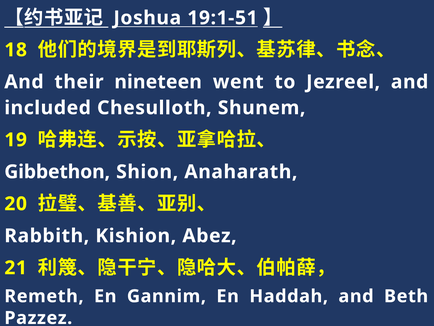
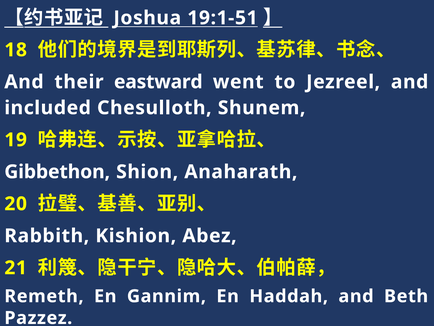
nineteen: nineteen -> eastward (158, 82)
